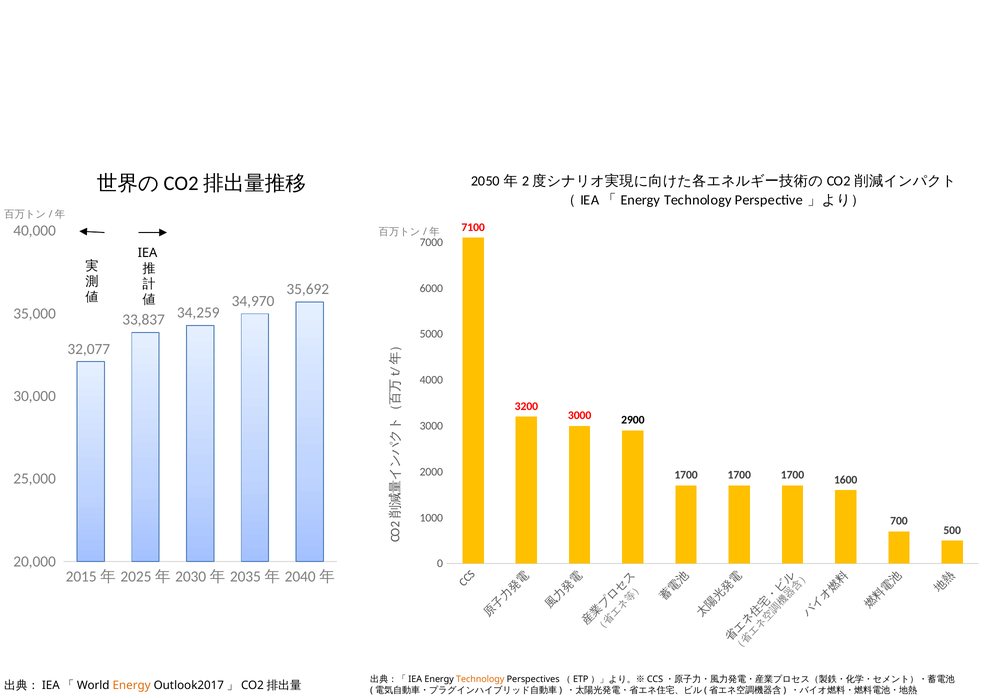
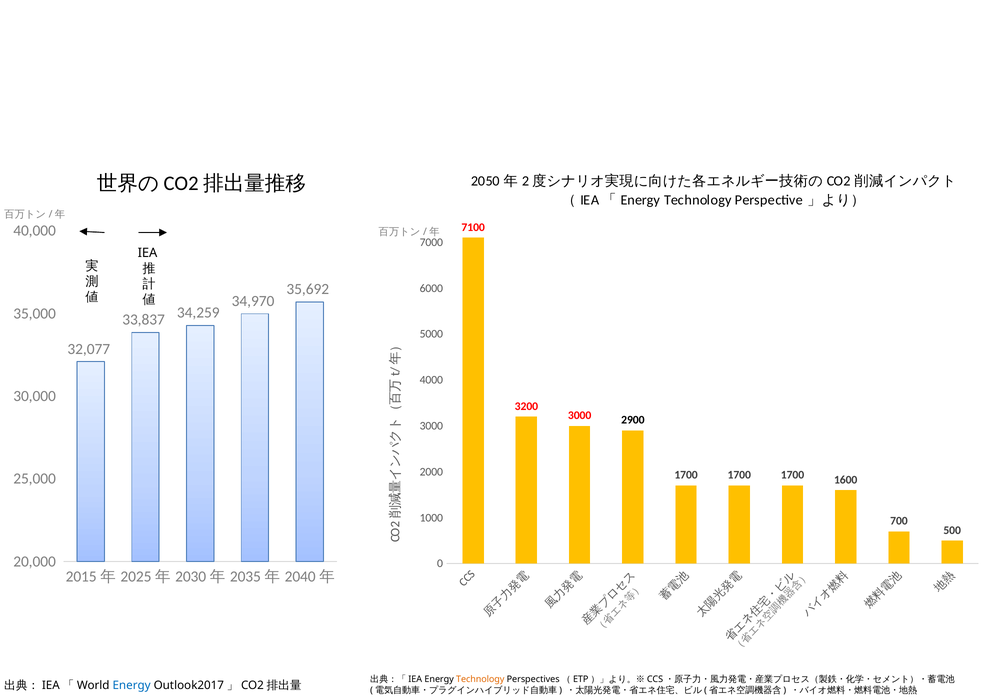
Energy colour: orange -> blue (132, 685)
